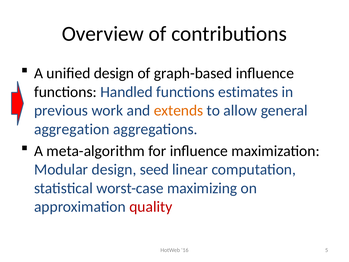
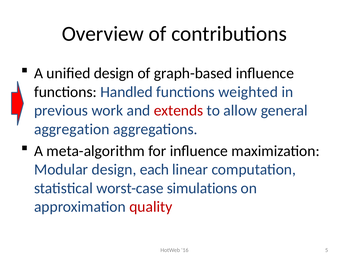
estimates: estimates -> weighted (248, 92)
extends colour: orange -> red (179, 110)
seed: seed -> each (154, 169)
maximizing: maximizing -> simulations (202, 188)
